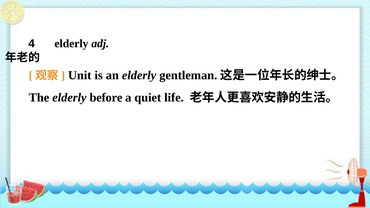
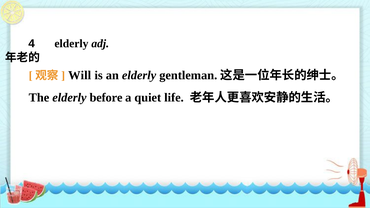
Unit: Unit -> Will (80, 75)
